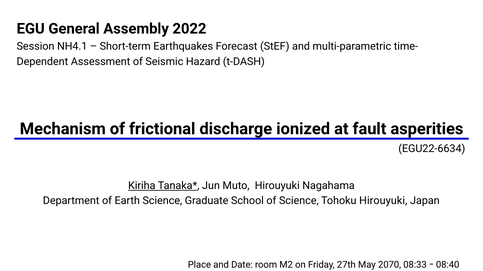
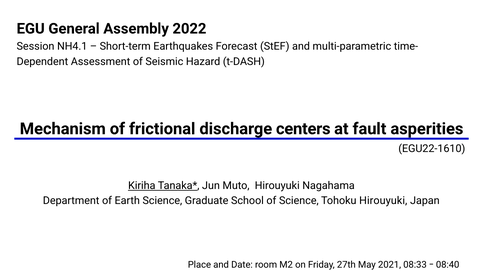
ionized: ionized -> centers (303, 129)
EGU22-6634: EGU22-6634 -> EGU22-1610 (432, 149)
2070: 2070 -> 2021 (390, 265)
